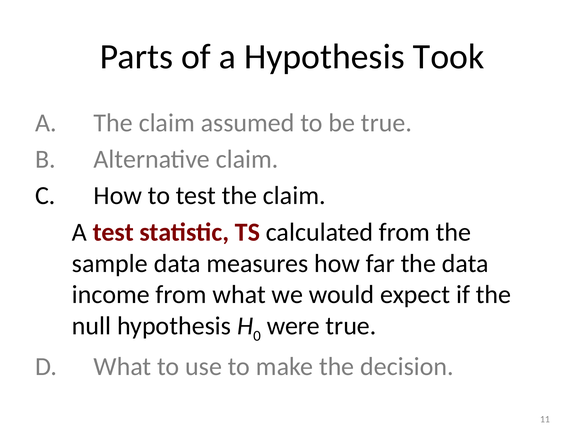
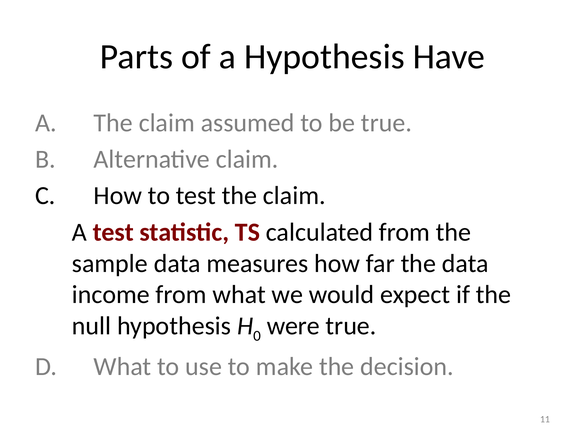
Took: Took -> Have (449, 57)
